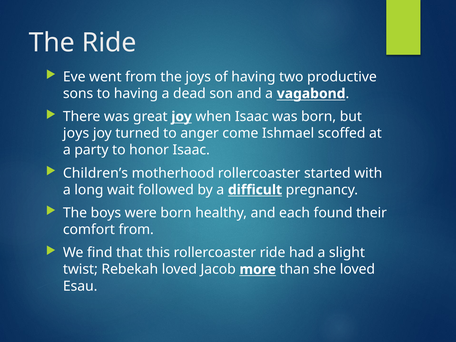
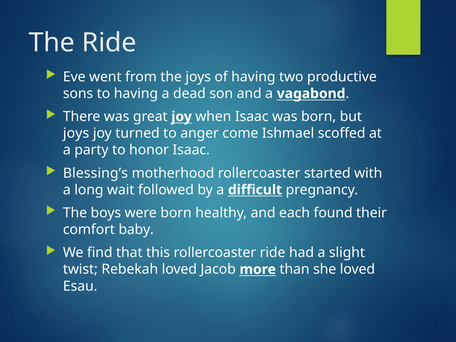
Children’s: Children’s -> Blessing’s (95, 173)
comfort from: from -> baby (136, 230)
